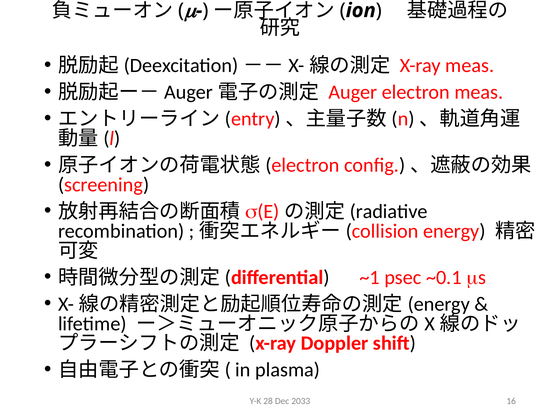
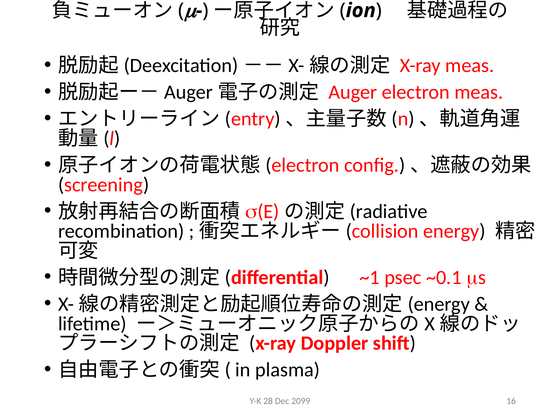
2033: 2033 -> 2099 (301, 401)
